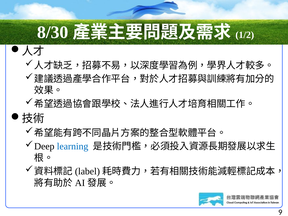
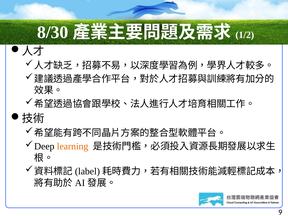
learning colour: blue -> orange (73, 146)
